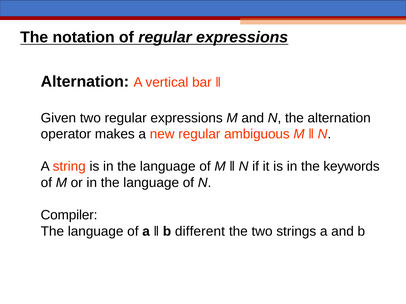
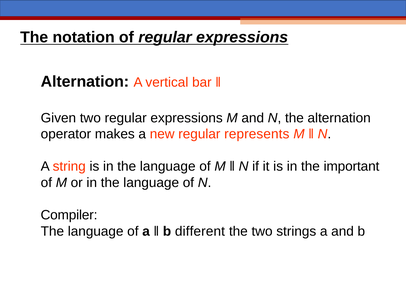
ambiguous: ambiguous -> represents (257, 134)
keywords: keywords -> important (351, 167)
